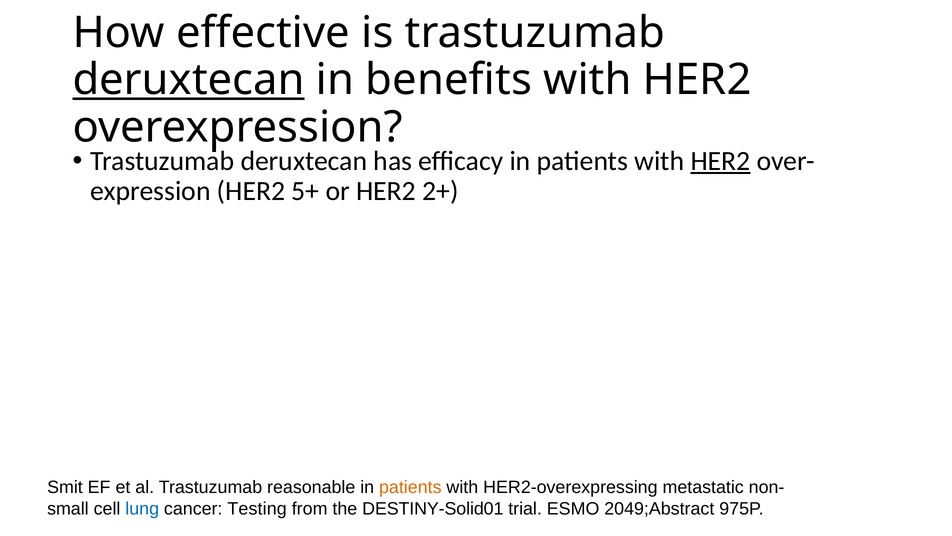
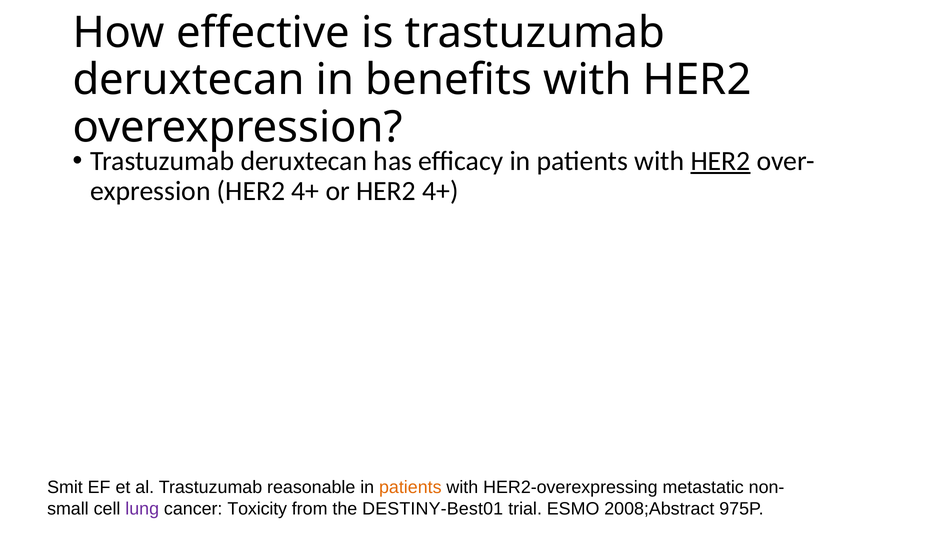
deruxtecan underline: present -> none (189, 80)
5+: 5+ -> 4+ (305, 191)
or HER2 2+: 2+ -> 4+ (440, 191)
lung colour: blue -> purple (142, 508)
Testing: Testing -> Toxicity (257, 508)
DESTINY-Solid01: DESTINY-Solid01 -> DESTINY-Best01 (433, 508)
2049;Abstract: 2049;Abstract -> 2008;Abstract (659, 508)
